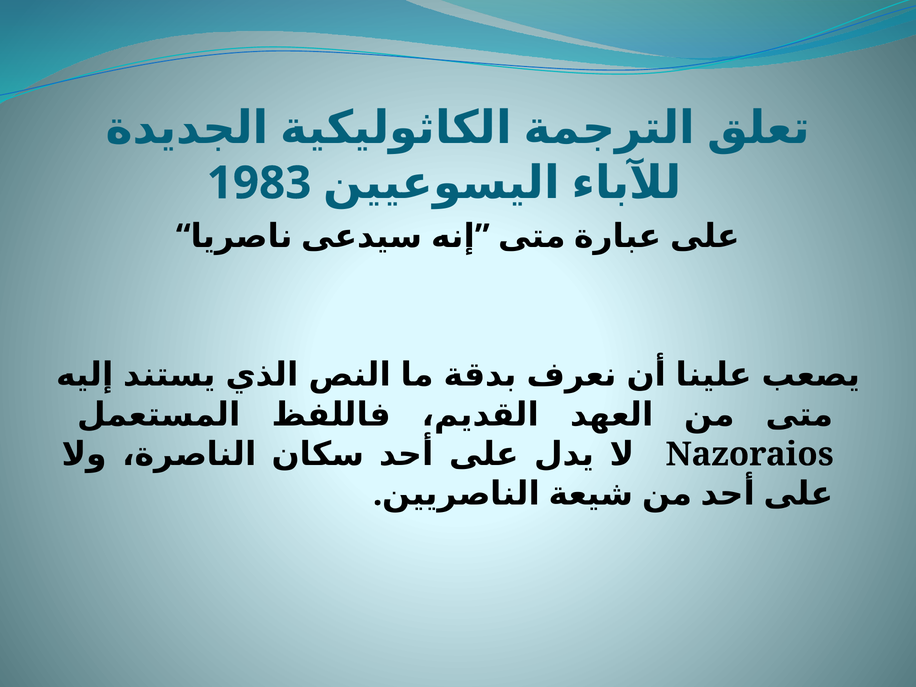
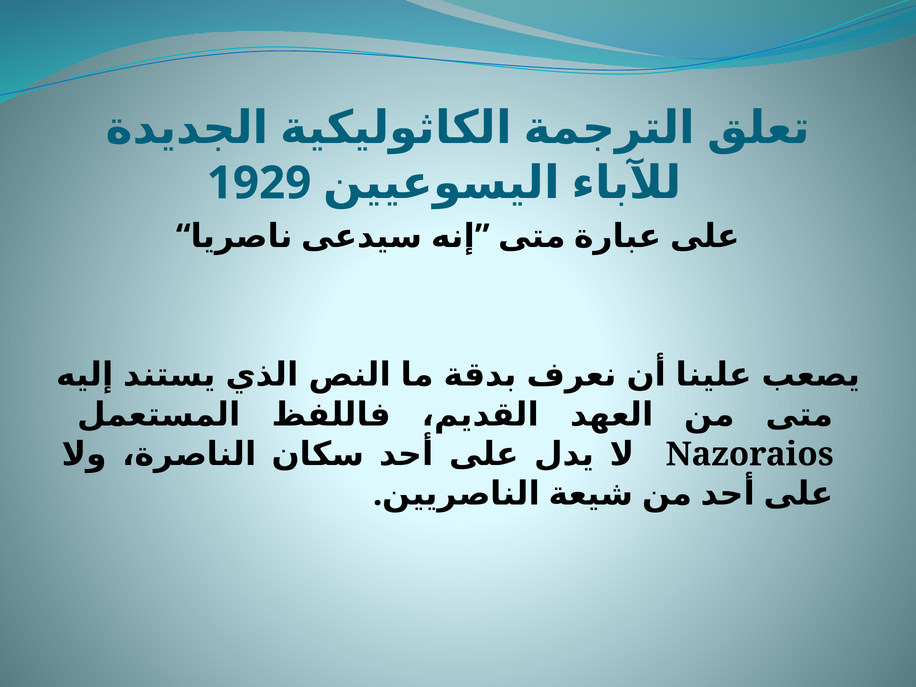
1983: 1983 -> 1929 (259, 183)
